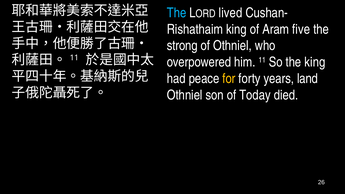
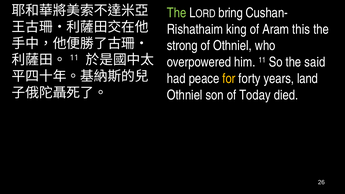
The colour: light blue -> light green (177, 13)
lived: lived -> bring (231, 13)
five: five -> this (301, 29)
the king: king -> said (315, 62)
